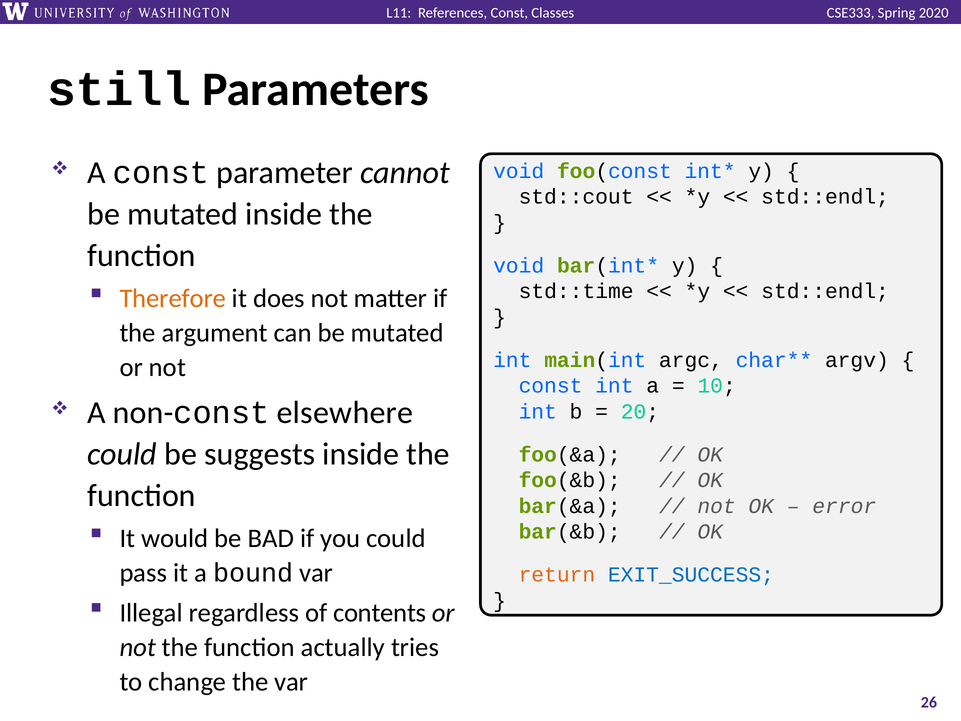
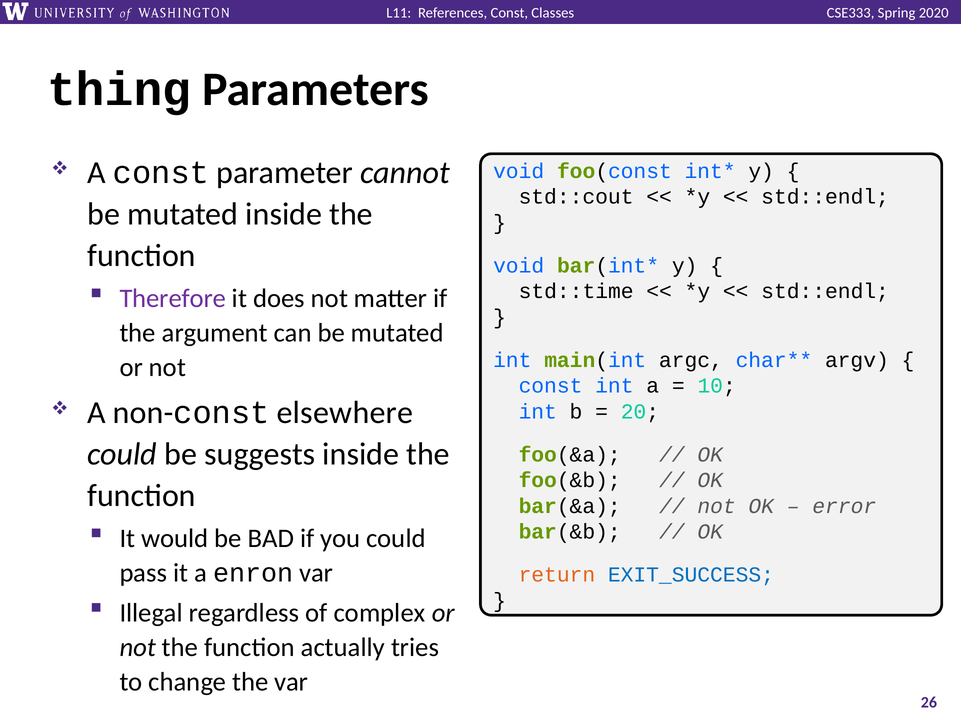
still: still -> thing (119, 89)
Therefore colour: orange -> purple (173, 298)
bound: bound -> enron (253, 573)
contents: contents -> complex (380, 613)
